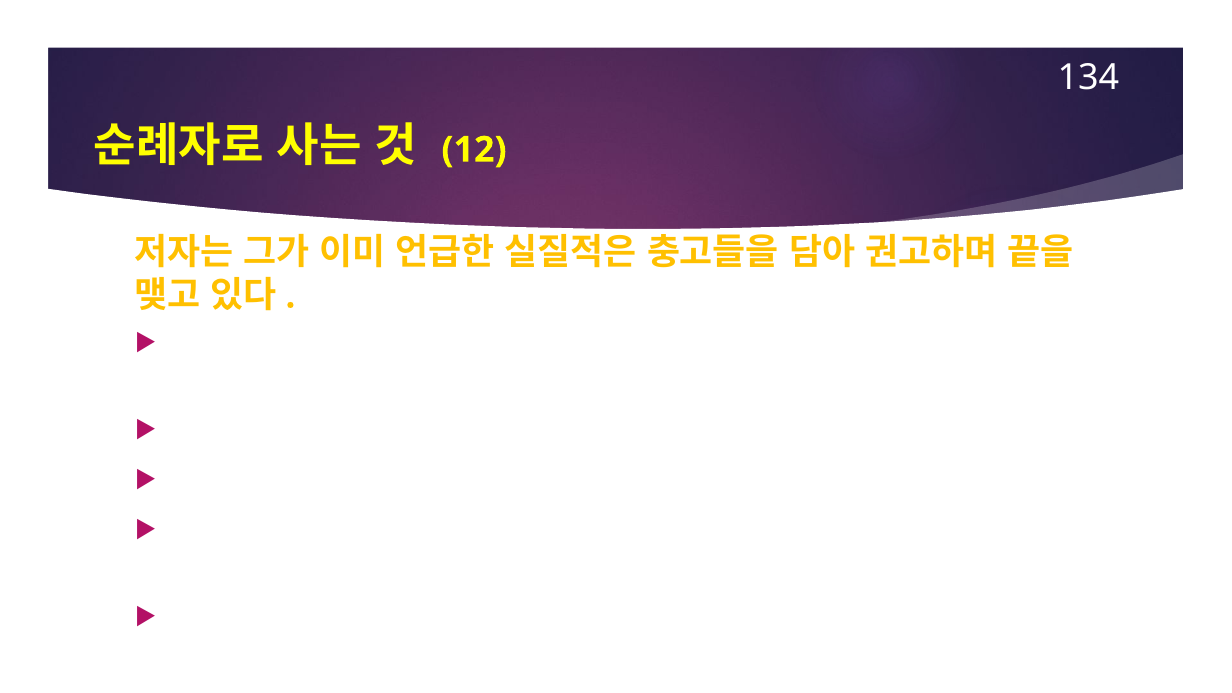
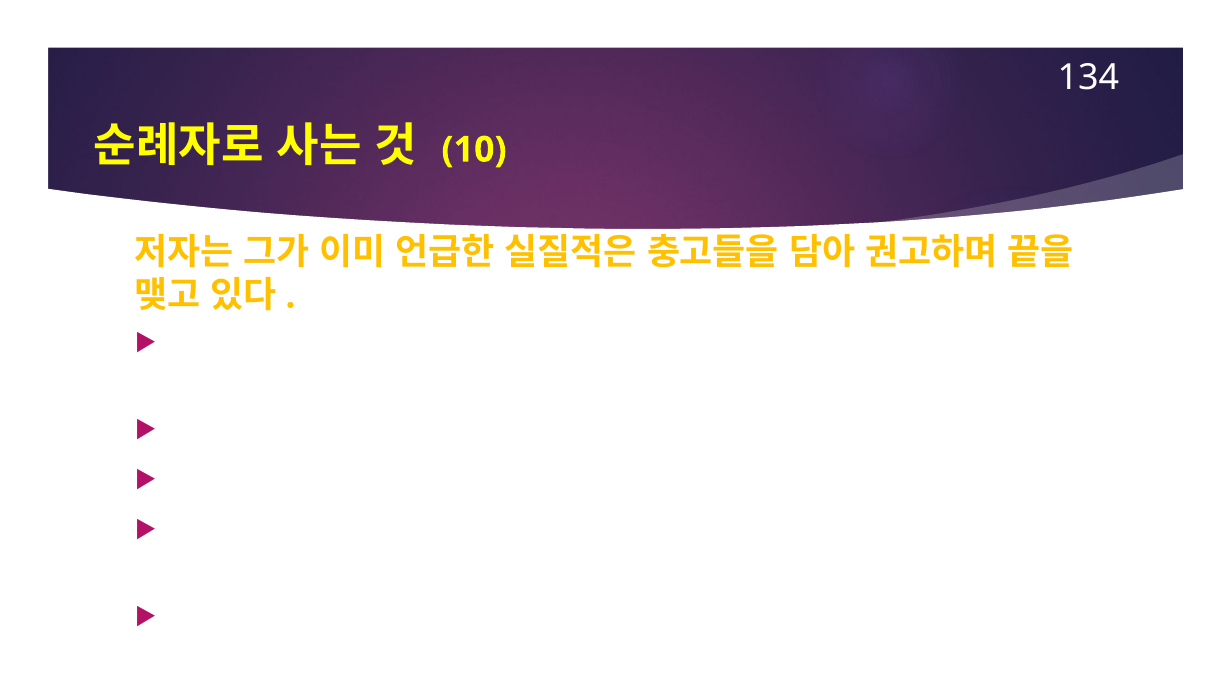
12: 12 -> 10 (474, 150)
